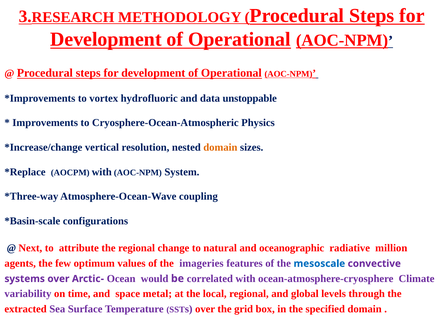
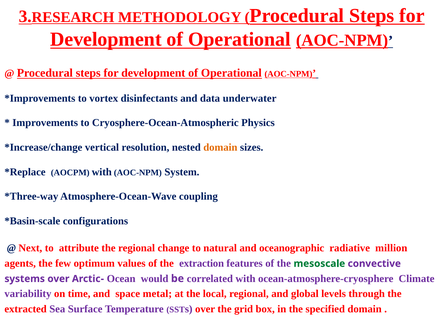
hydrofluoric: hydrofluoric -> disinfectants (149, 98)
unstoppable: unstoppable -> underwater (250, 98)
imageries: imageries -> extraction (202, 264)
mesoscale colour: blue -> green (319, 264)
